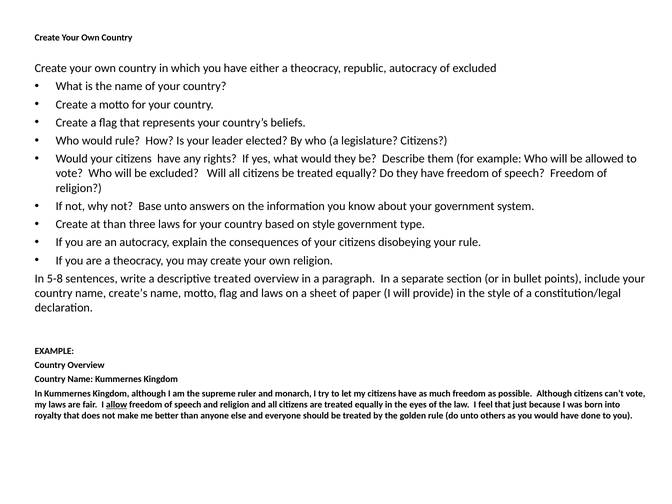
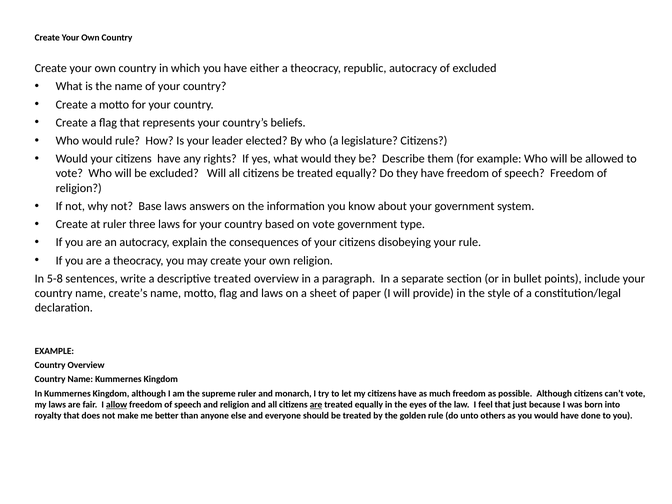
Base unto: unto -> laws (175, 206)
at than: than -> ruler (115, 224)
on style: style -> vote (324, 224)
are underline: none -> present (316, 405)
